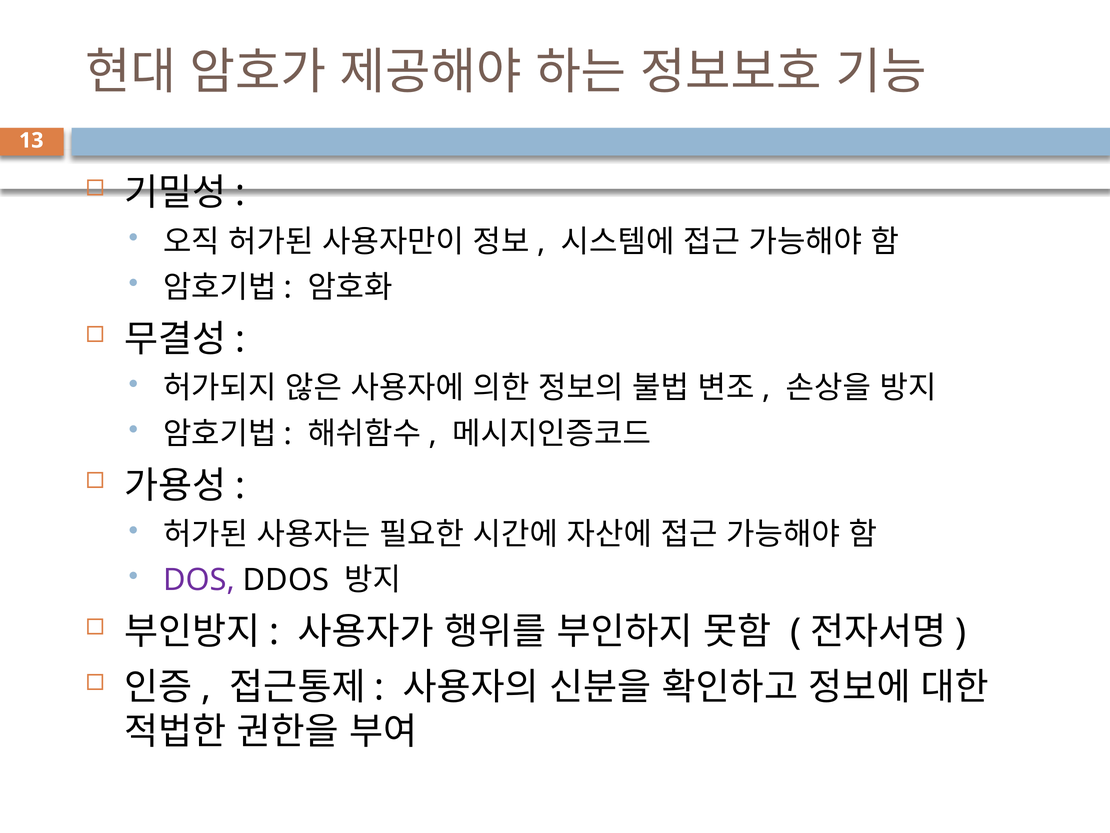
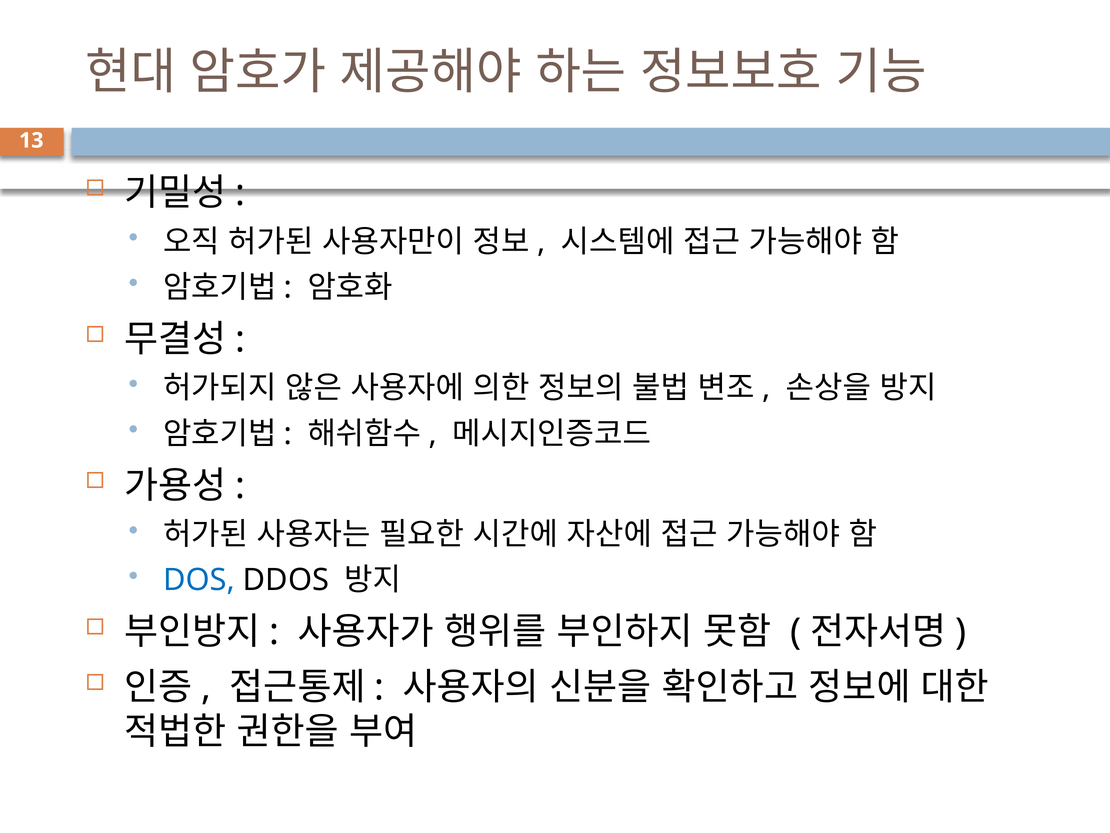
DOS colour: purple -> blue (199, 580)
